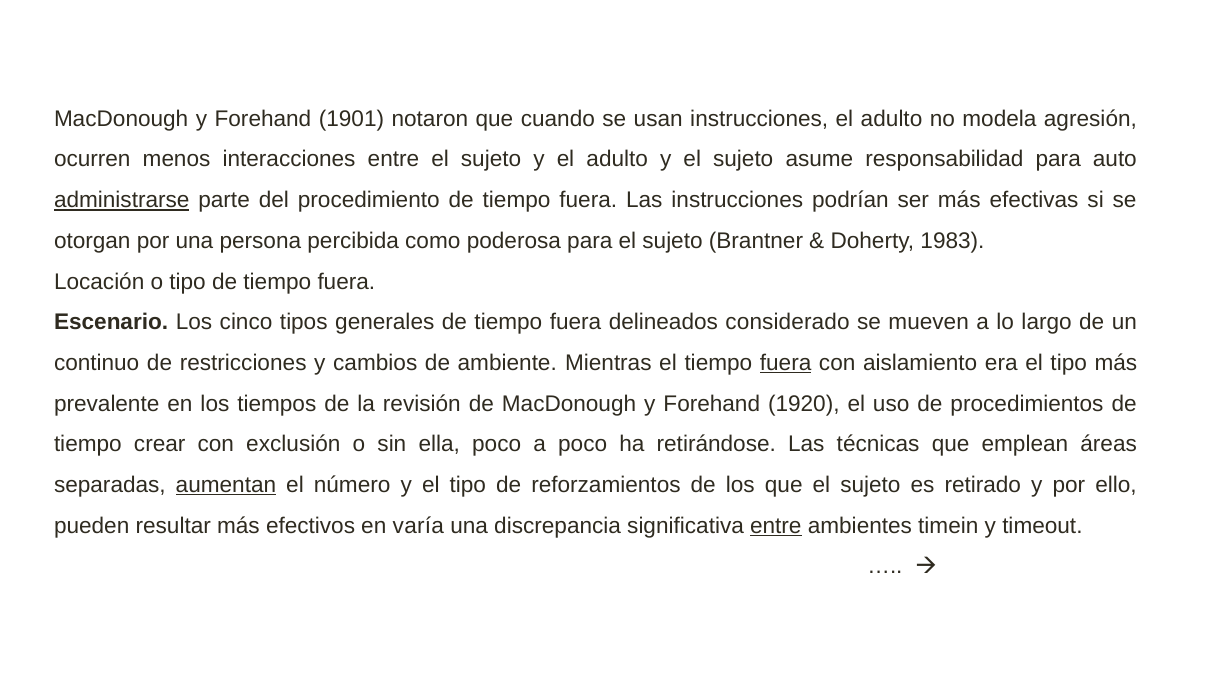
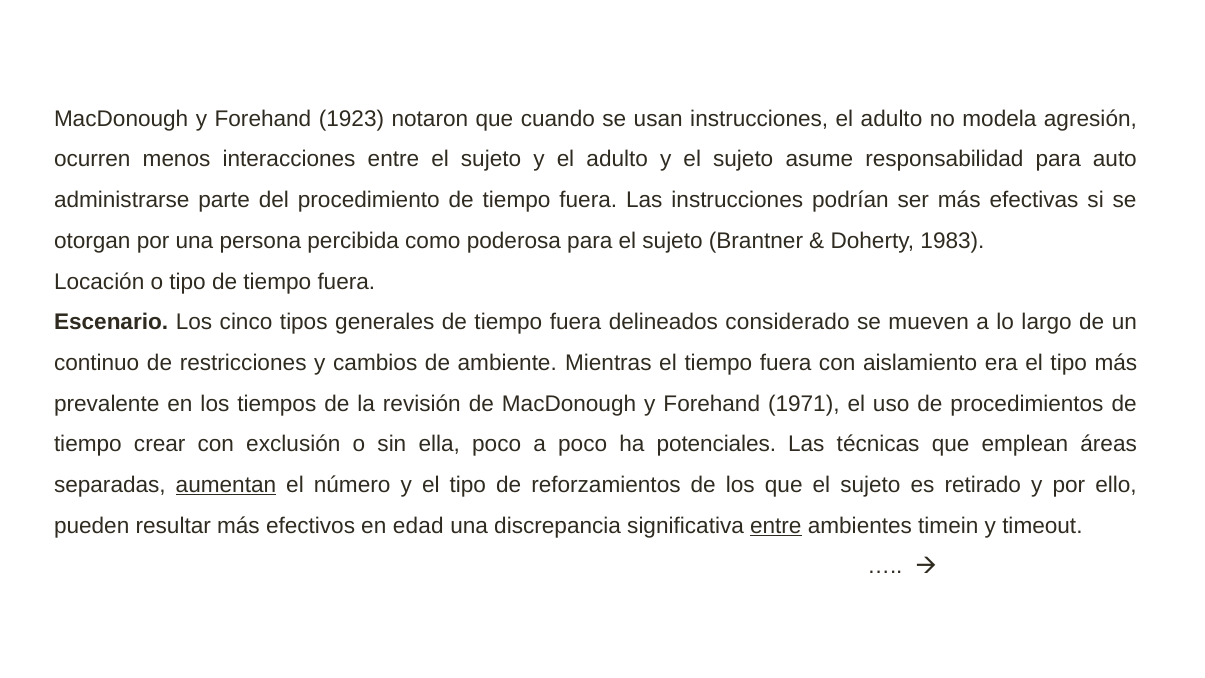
1901: 1901 -> 1923 (351, 119)
administrarse underline: present -> none (122, 200)
fuera underline: present -> none (786, 363)
1920: 1920 -> 1971 (804, 403)
retirándose: retirándose -> potenciales (716, 444)
varía: varía -> edad (418, 526)
